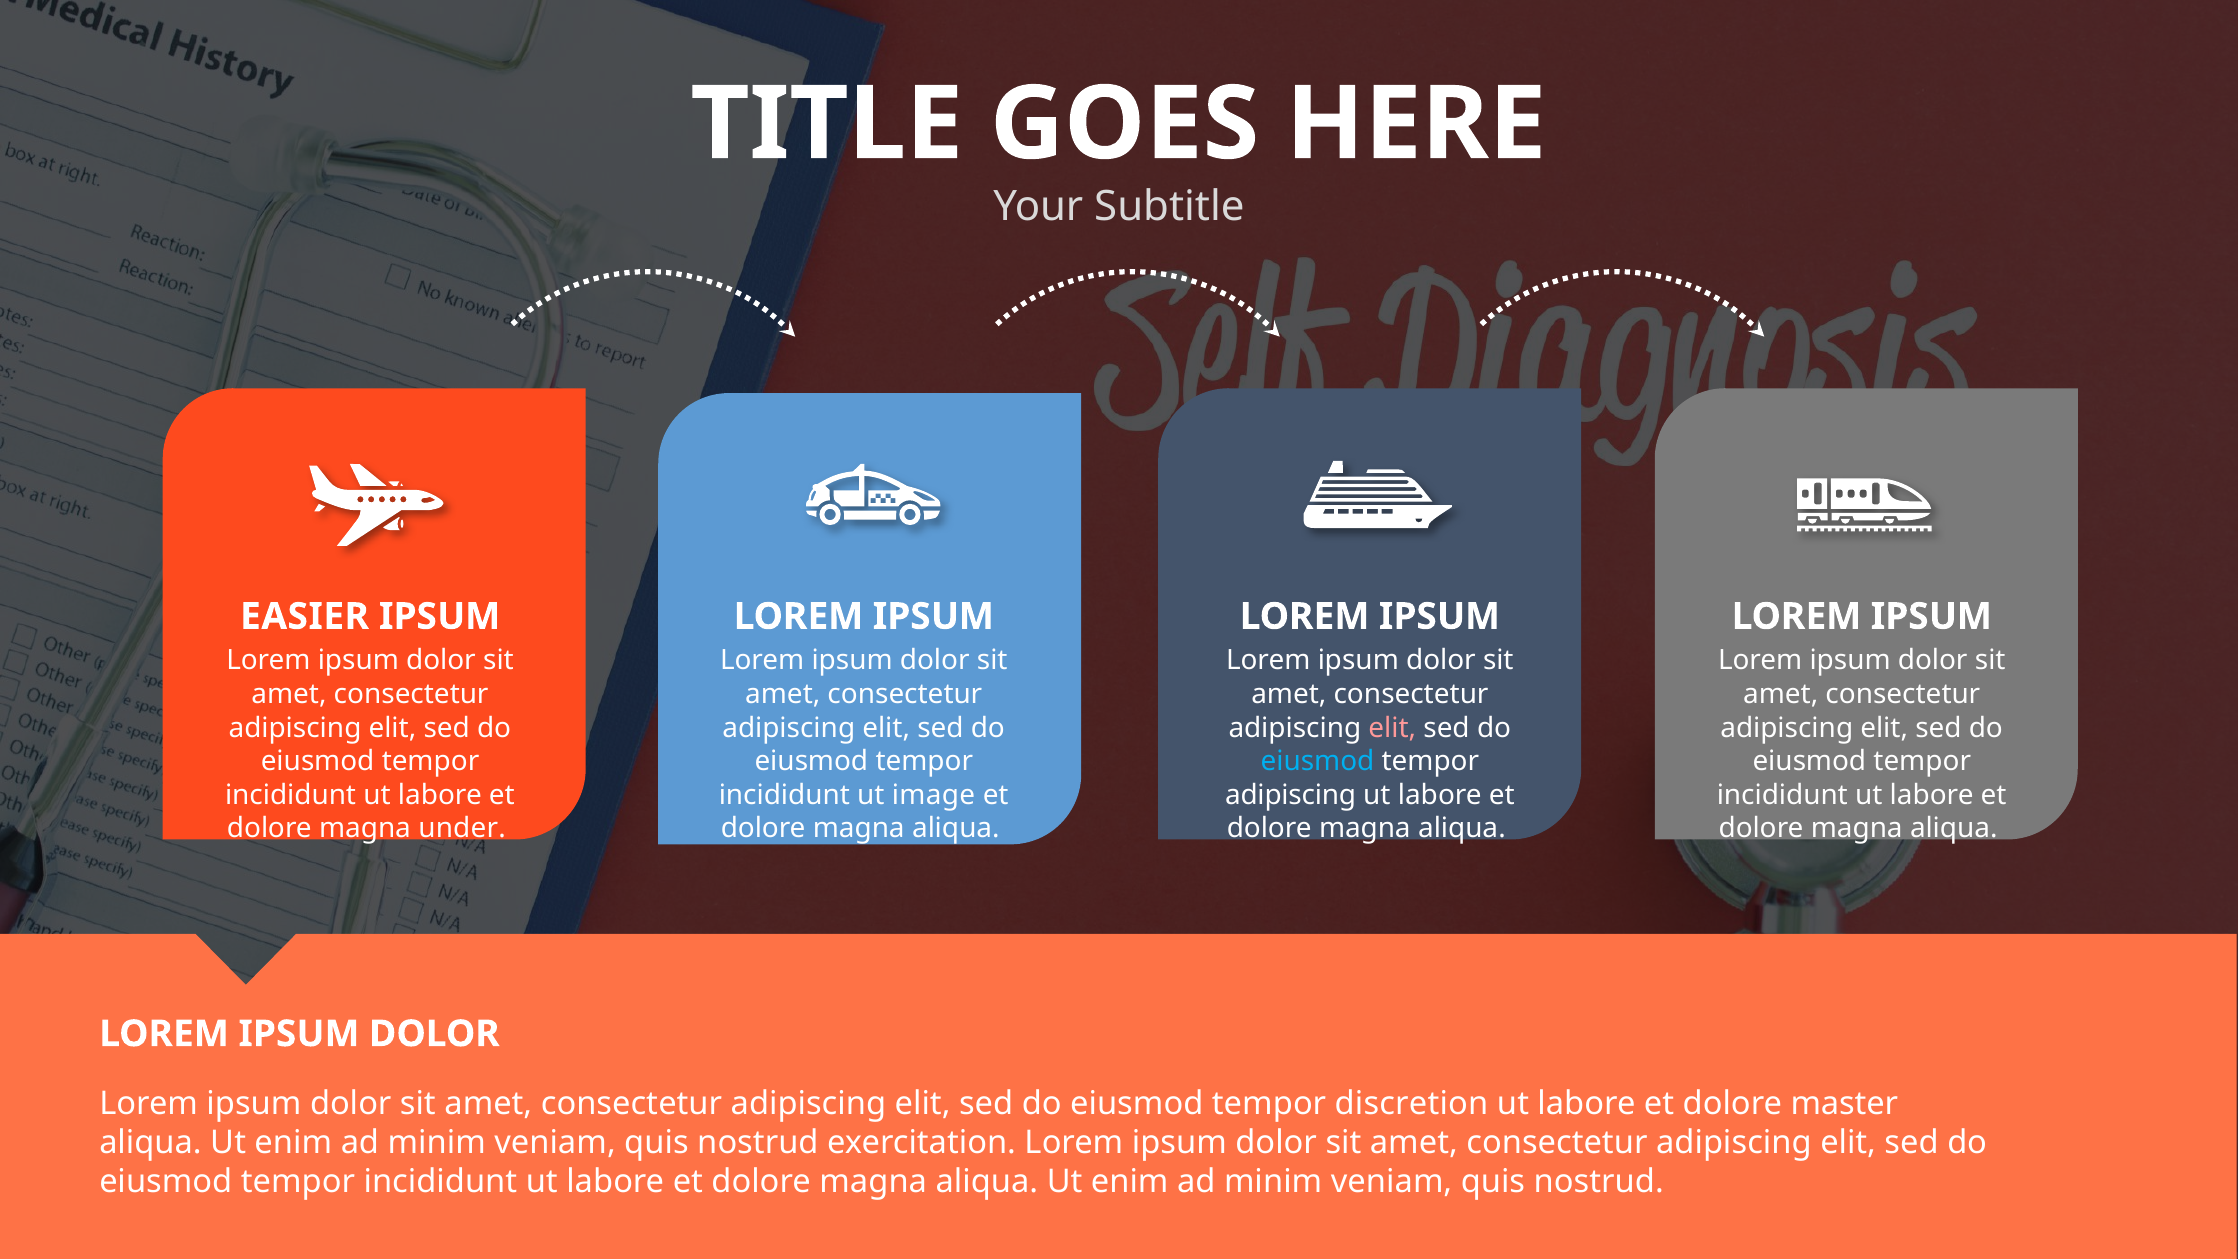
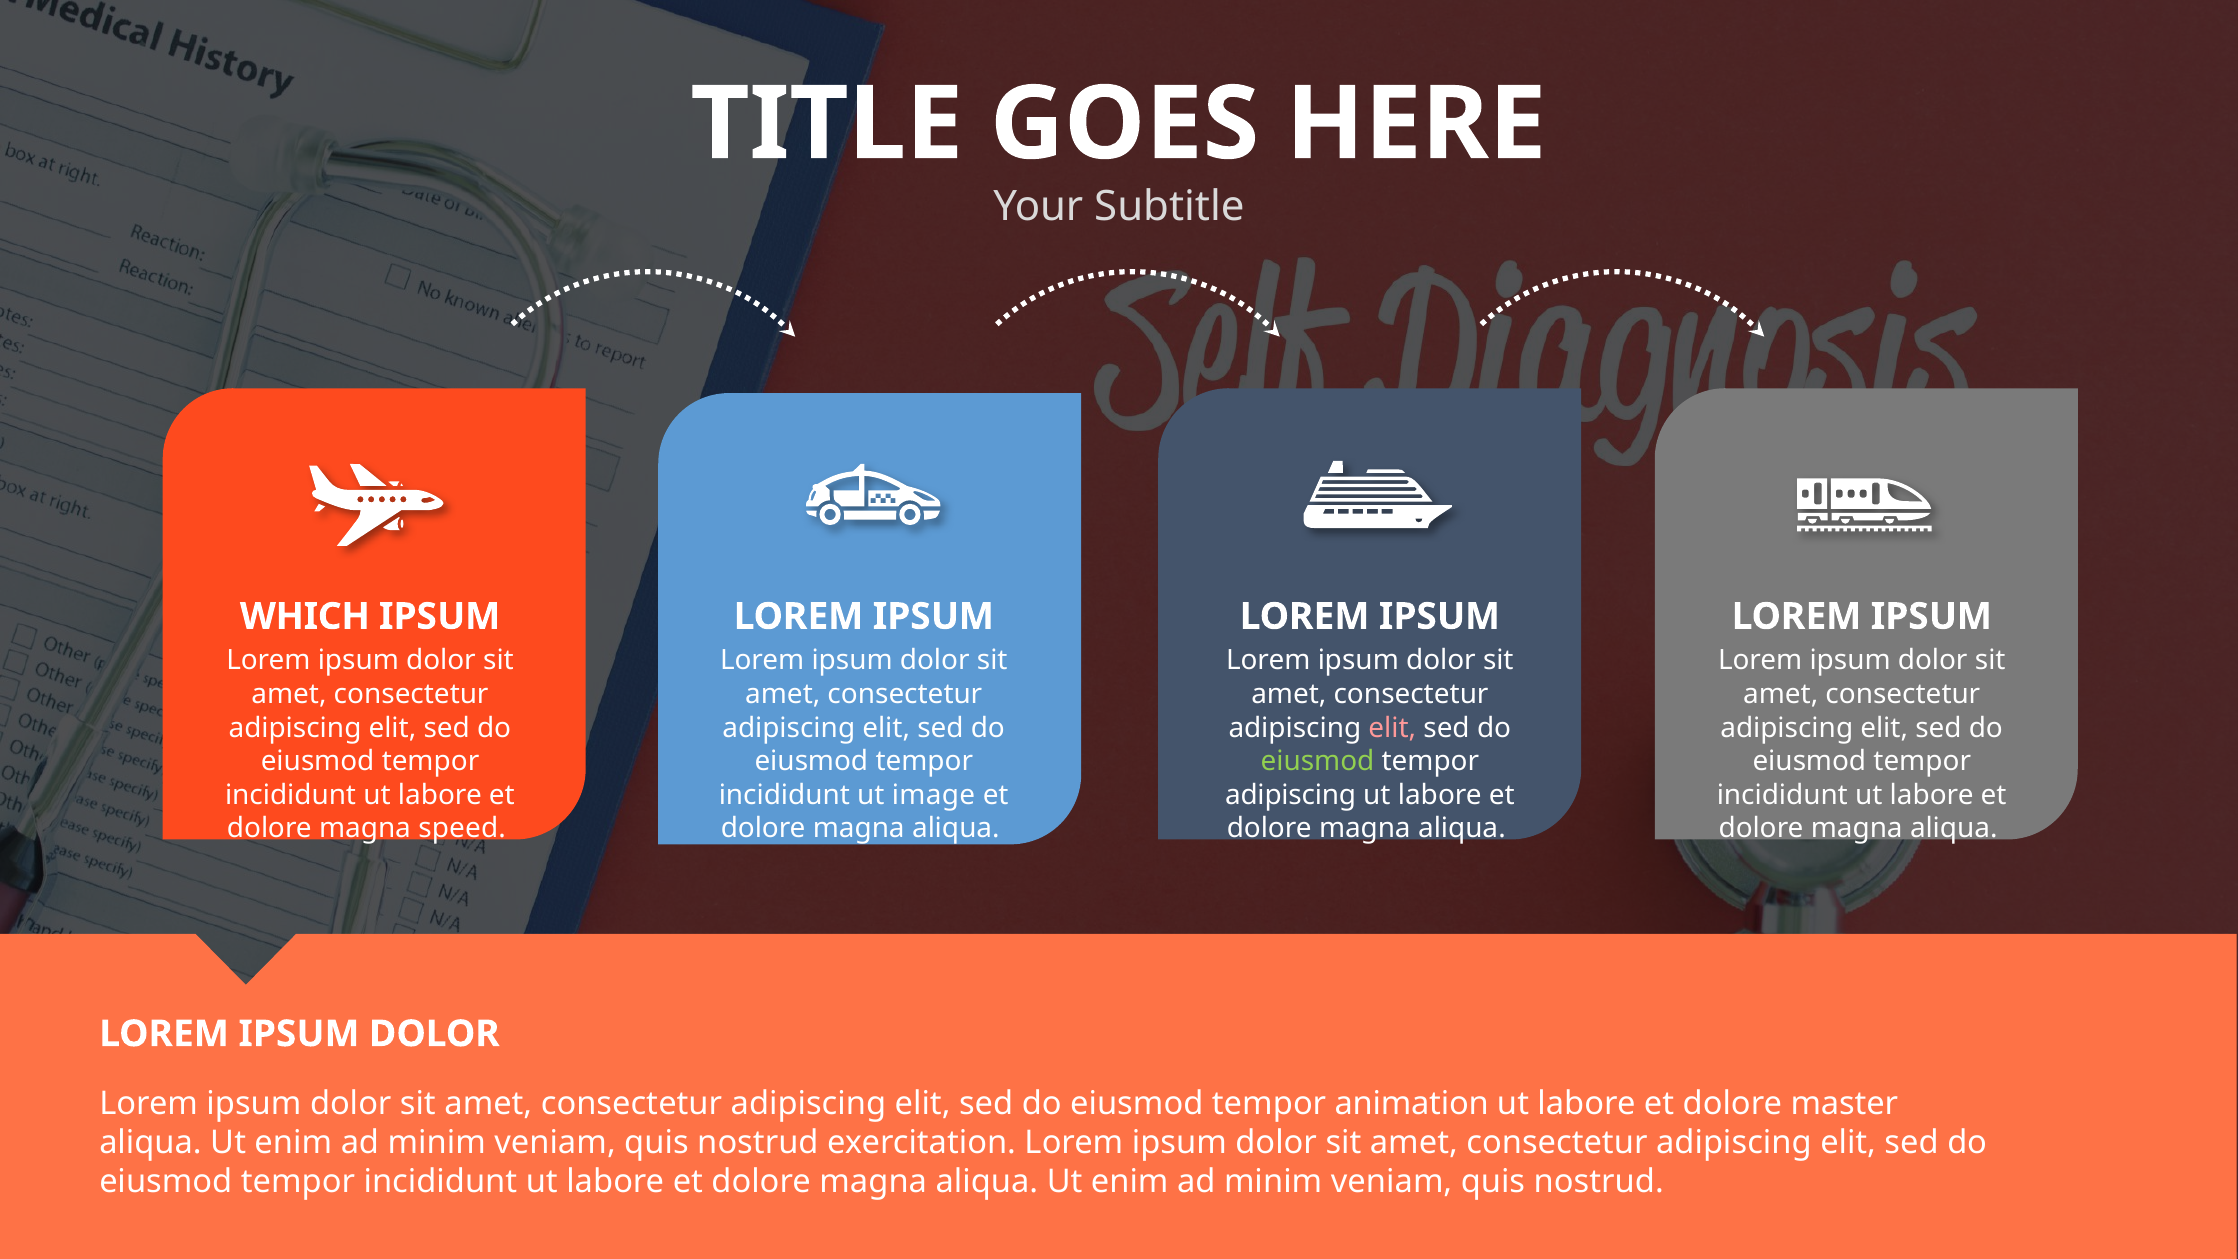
EASIER: EASIER -> WHICH (305, 616)
eiusmod colour: light blue -> light green (1318, 761)
under: under -> speed (462, 828)
discretion: discretion -> animation (1412, 1103)
